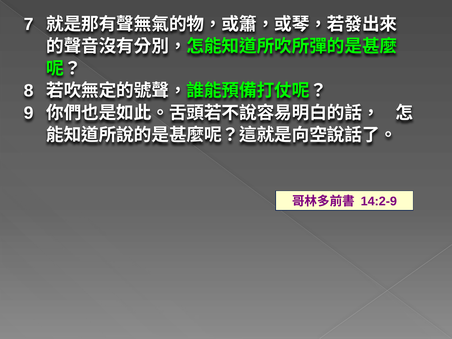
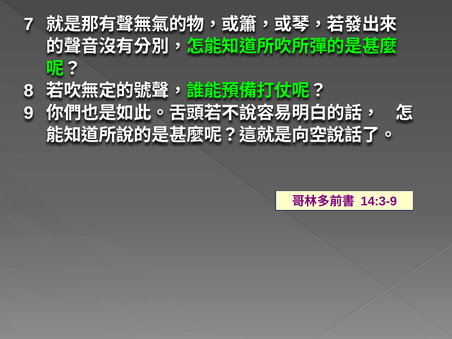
14:2-9: 14:2-9 -> 14:3-9 (379, 201)
